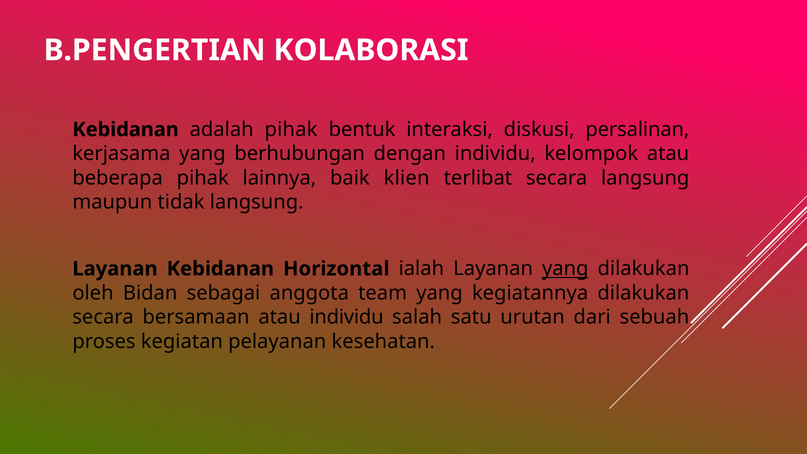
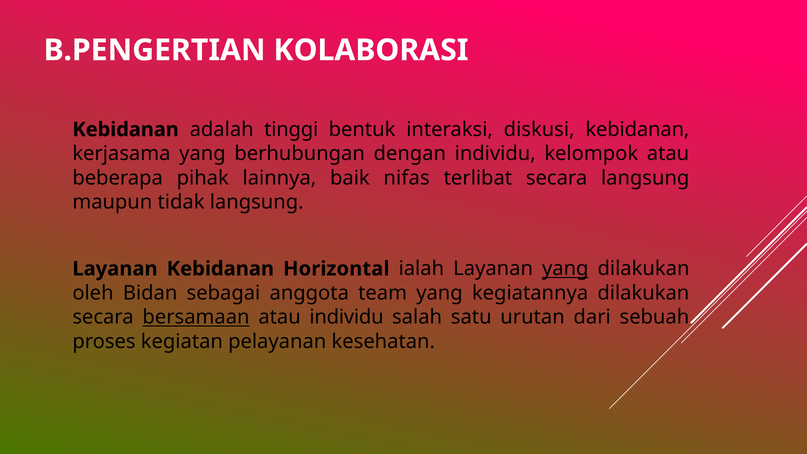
adalah pihak: pihak -> tinggi (291, 130)
diskusi persalinan: persalinan -> kebidanan (637, 130)
klien: klien -> nifas (407, 178)
bersamaan underline: none -> present (196, 317)
